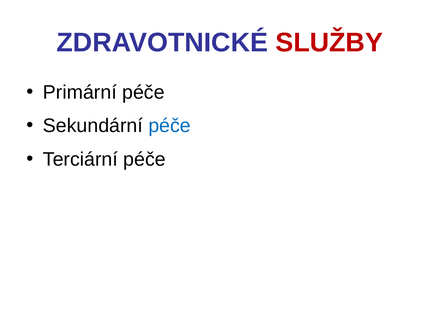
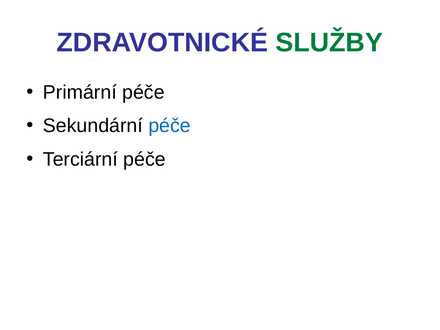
SLUŽBY colour: red -> green (329, 43)
